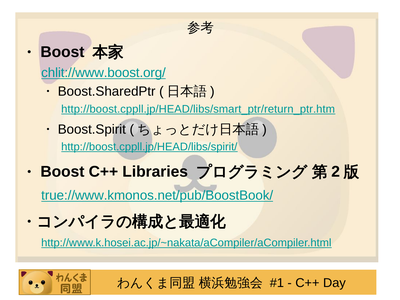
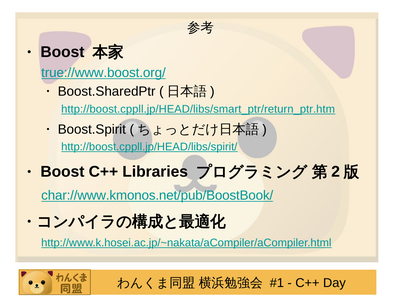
chlit://www.boost.org/: chlit://www.boost.org/ -> true://www.boost.org/ (103, 73)
true://www.kmonos.net/pub/BoostBook/: true://www.kmonos.net/pub/BoostBook/ -> char://www.kmonos.net/pub/BoostBook/ (157, 196)
